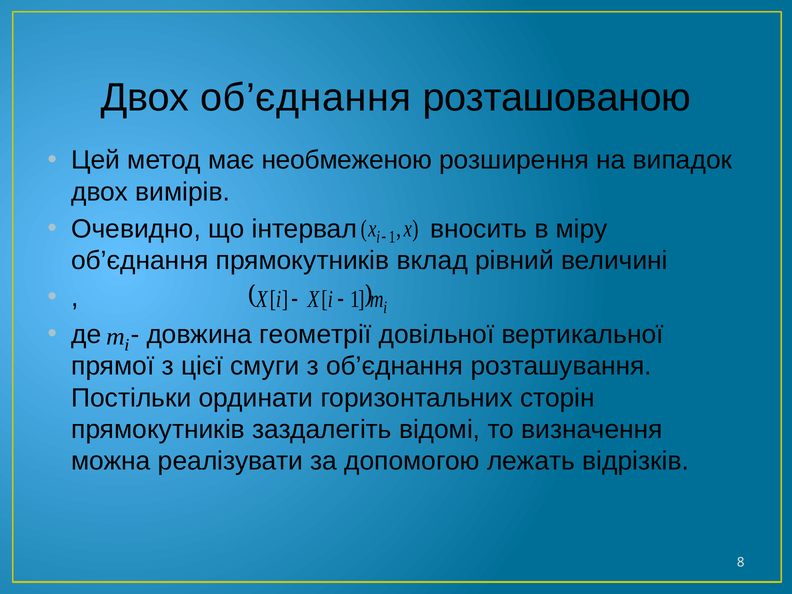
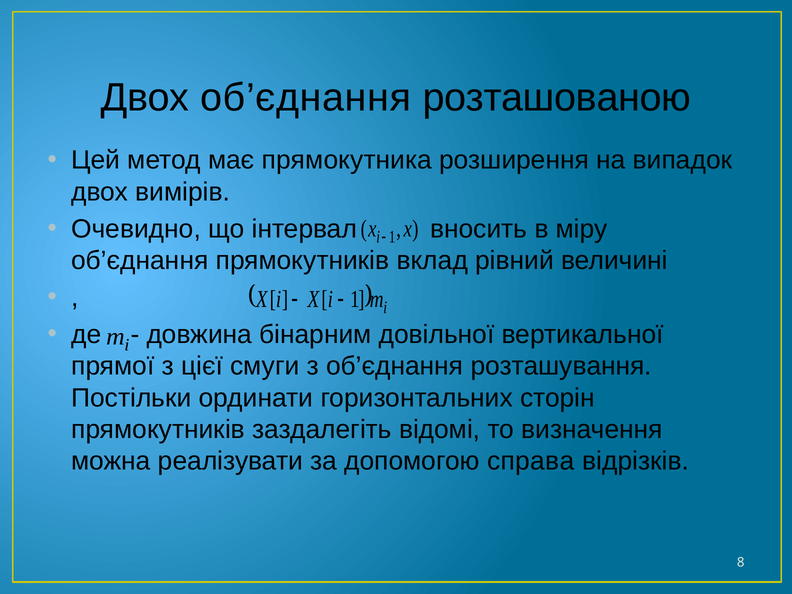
необмеженою: необмеженою -> прямокутника (347, 160)
геометрії: геометрії -> бінарним (315, 334)
лежать: лежать -> справа (531, 461)
